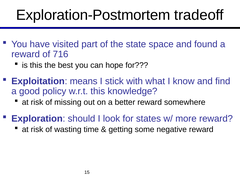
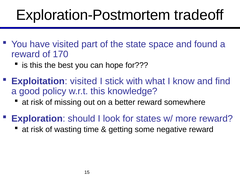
716: 716 -> 170 (61, 54)
Exploitation means: means -> visited (84, 81)
